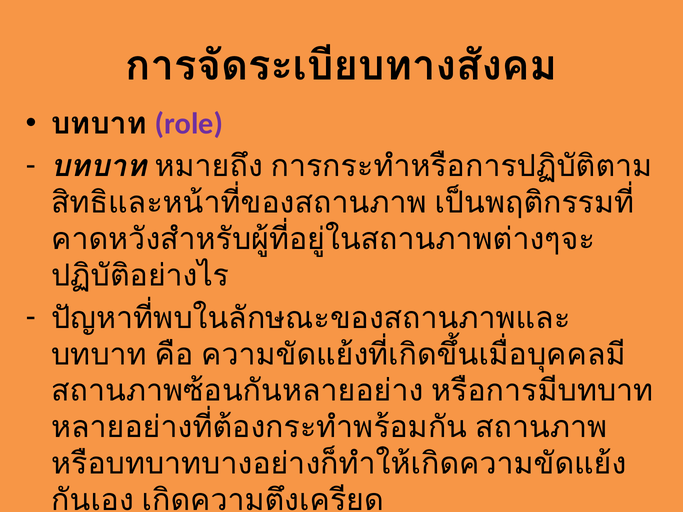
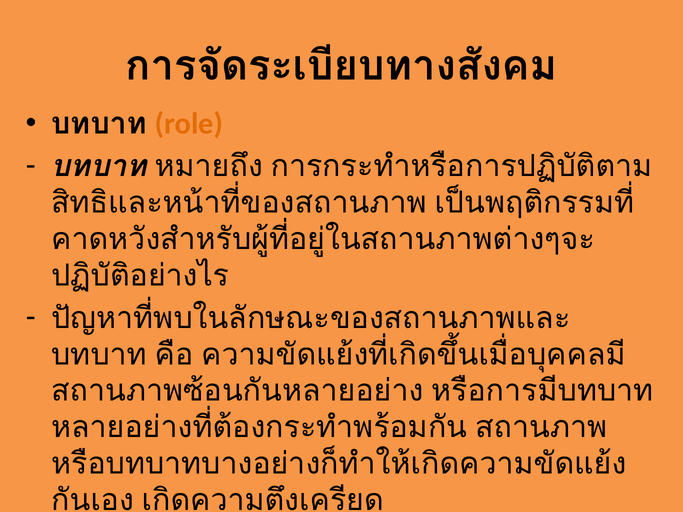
role colour: purple -> orange (189, 124)
